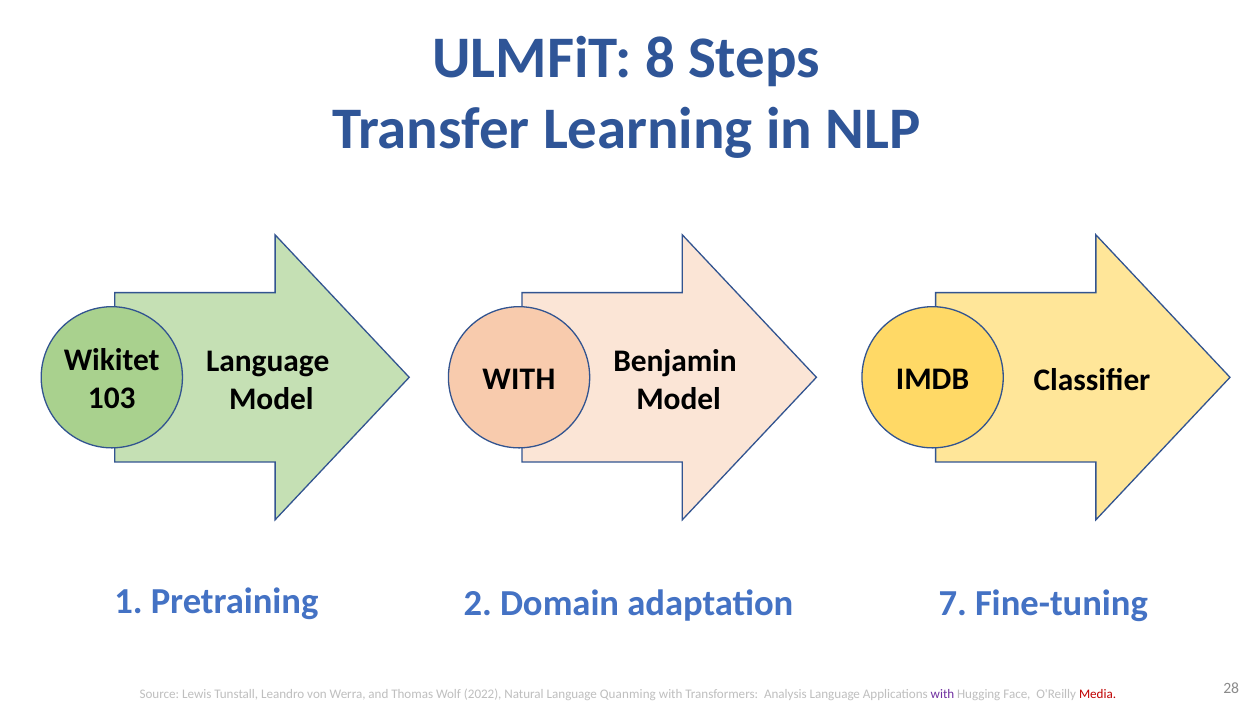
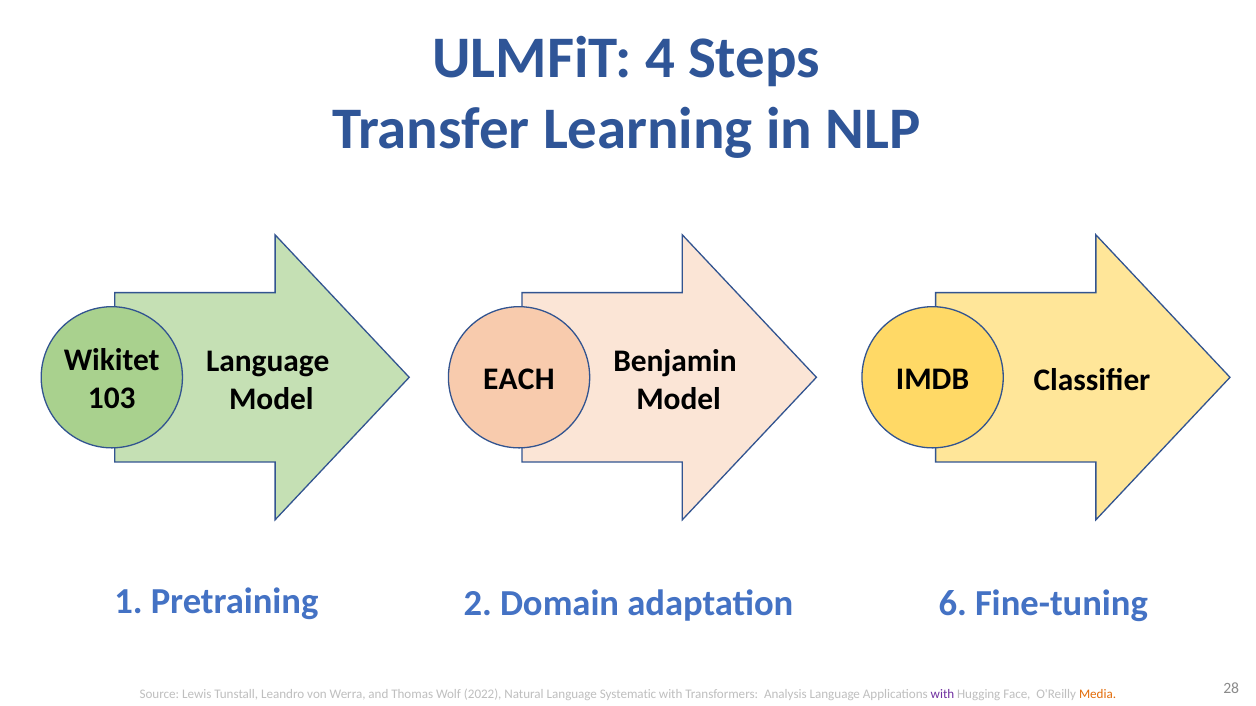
8: 8 -> 4 (660, 58)
WITH: WITH -> EACH (519, 380)
7: 7 -> 6 (953, 603)
Quanming: Quanming -> Systematic (628, 695)
Media colour: red -> orange (1098, 695)
